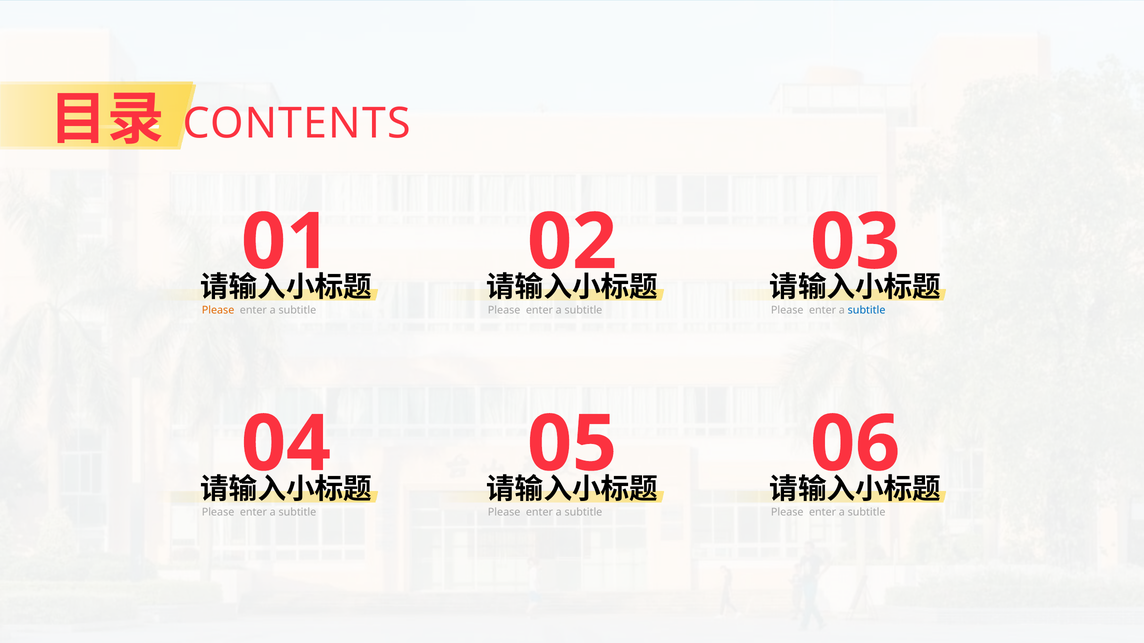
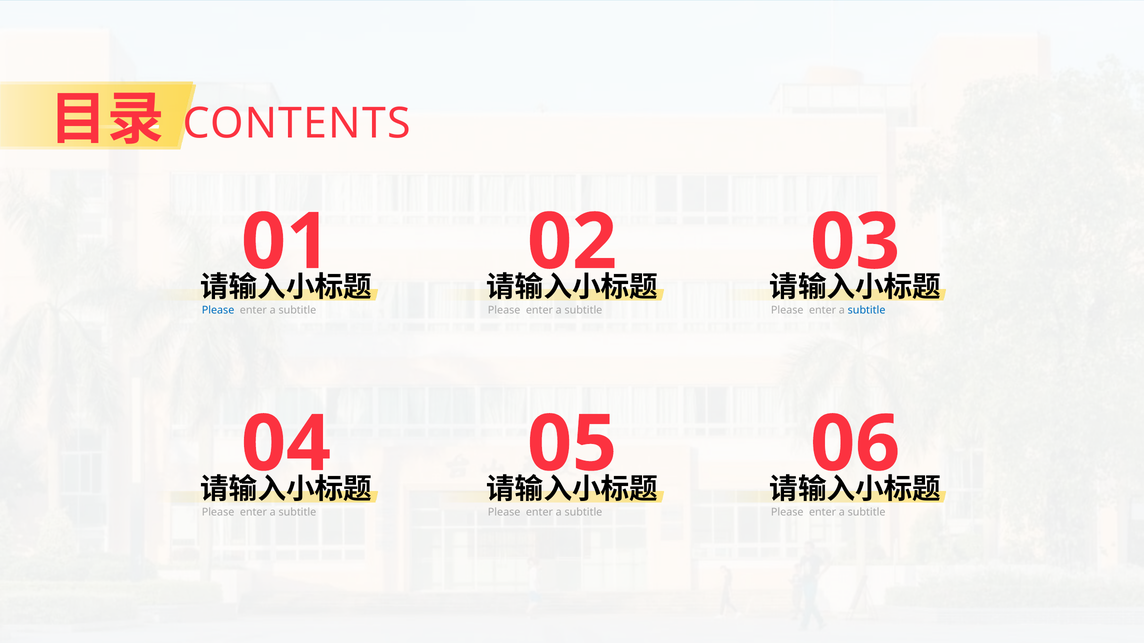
Please colour: orange -> blue (218, 310)
